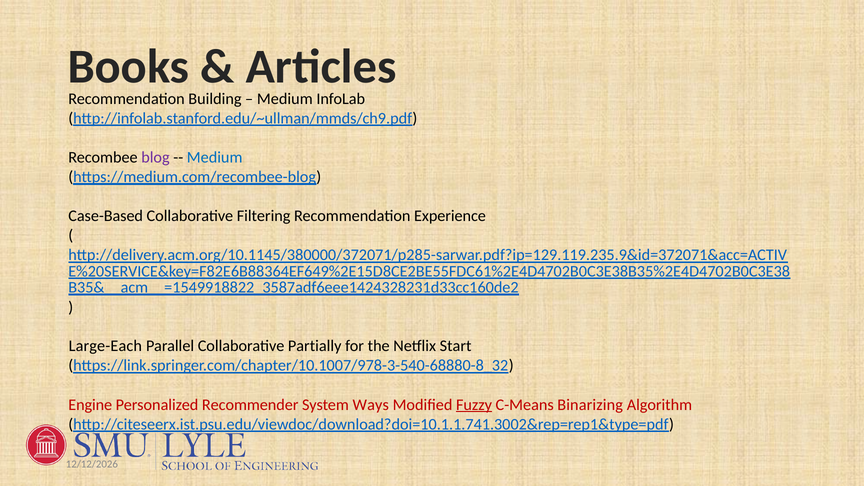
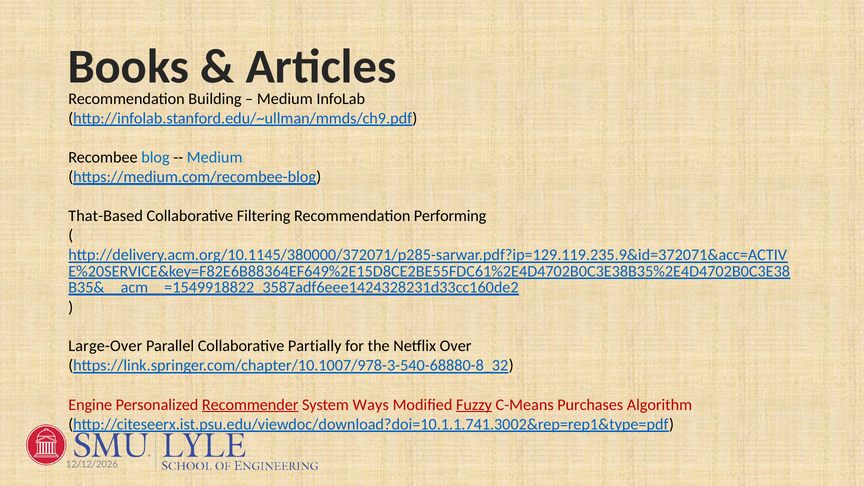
blog colour: purple -> blue (155, 157)
Case-Based: Case-Based -> That-Based (106, 216)
Experience: Experience -> Performing (450, 216)
Large-Each: Large-Each -> Large-Over (105, 346)
Start: Start -> Over (456, 346)
Recommender underline: none -> present (250, 405)
Binarizing: Binarizing -> Purchases (590, 405)
